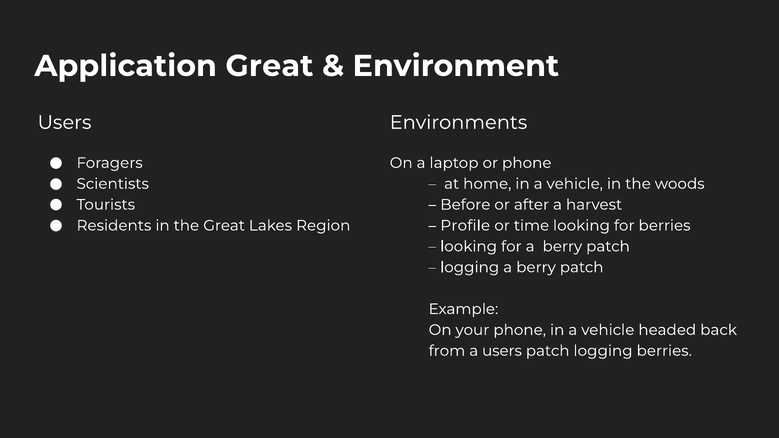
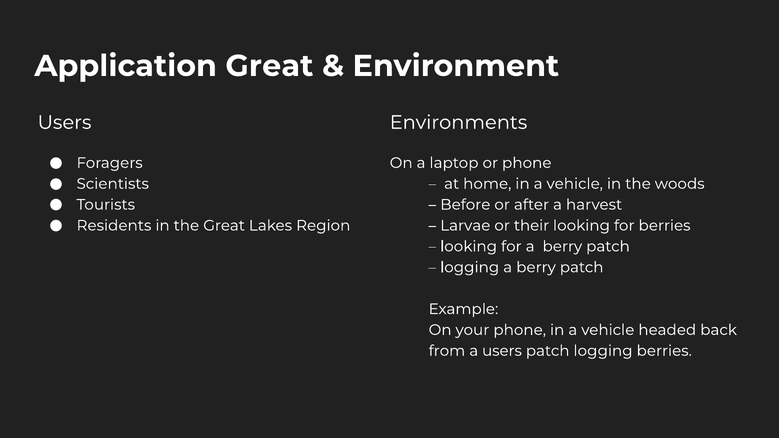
Profile: Profile -> Larvae (465, 226)
time: time -> their (532, 226)
